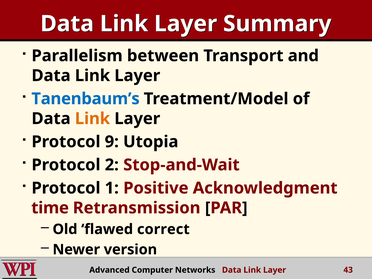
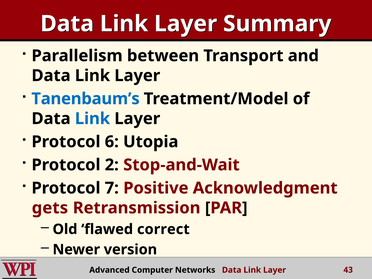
Link colour: orange -> blue (92, 119)
9: 9 -> 6 (112, 142)
1: 1 -> 7 (112, 188)
time: time -> gets (50, 208)
